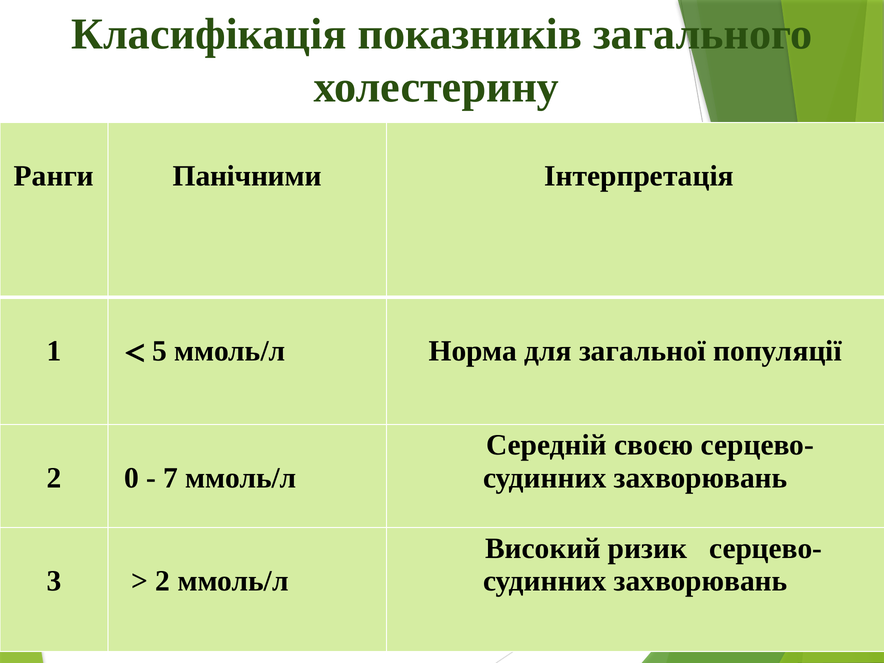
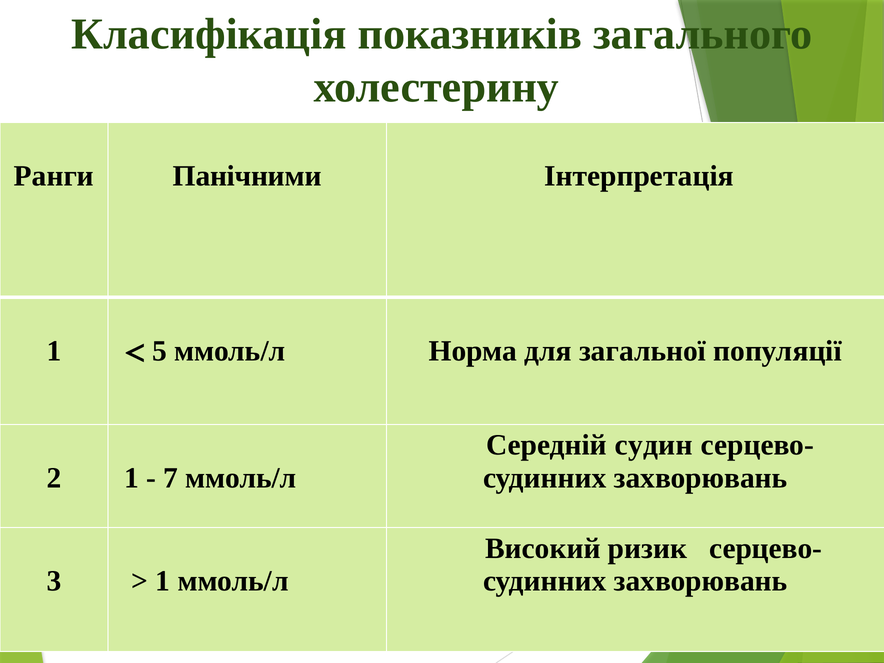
своєю: своєю -> судин (654, 445)
2 0: 0 -> 1 (131, 478)
2: 2 -> 1 (163, 581)
